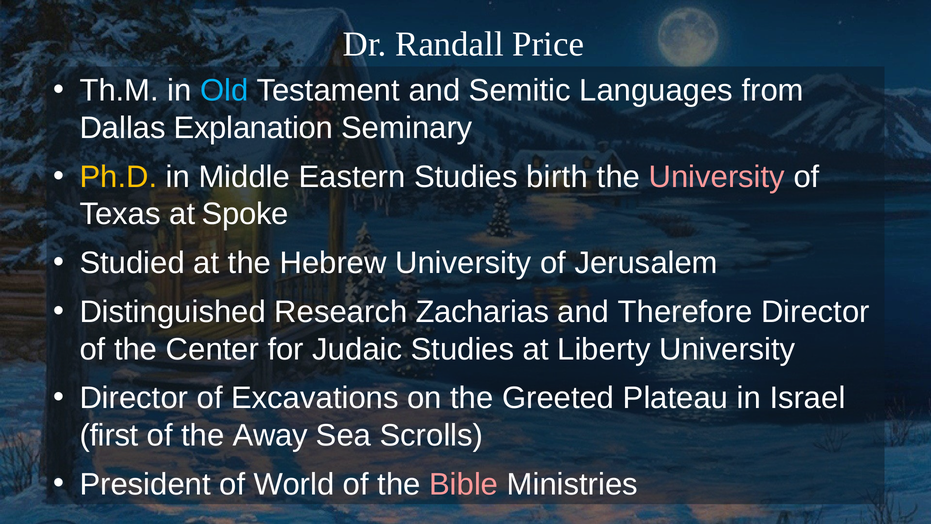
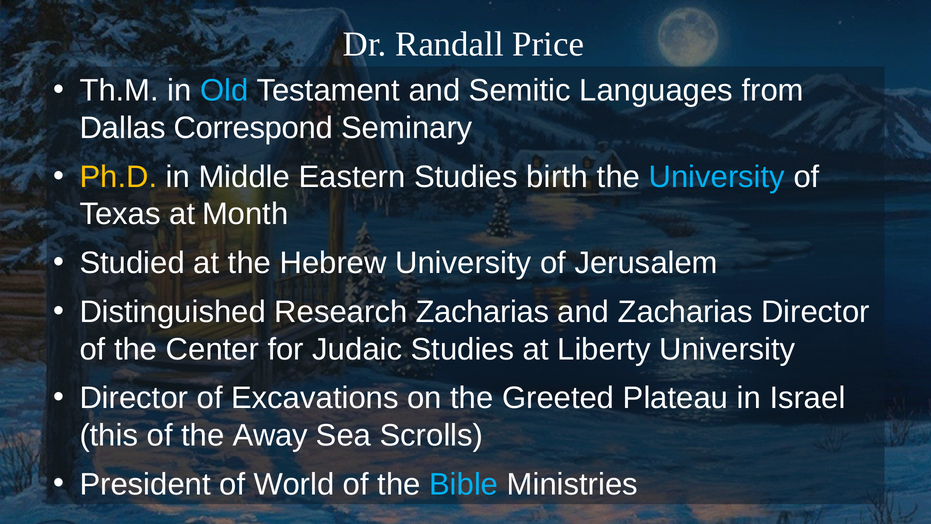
Explanation: Explanation -> Correspond (253, 128)
University colour: pink -> light blue (717, 177)
Spoke: Spoke -> Month (245, 214)
and Therefore: Therefore -> Zacharias (685, 312)
first: first -> this (109, 435)
Bible colour: pink -> light blue (464, 484)
